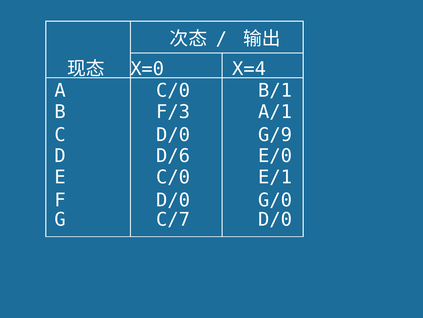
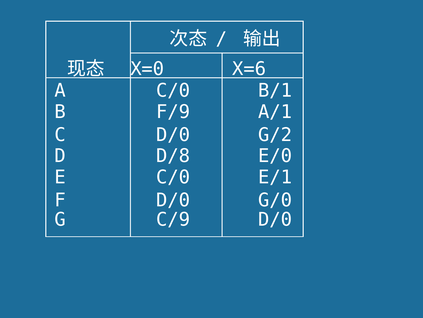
X=4: X=4 -> X=6 (249, 69)
F/3: F/3 -> F/9 (173, 112)
G/9: G/9 -> G/2 (275, 135)
D/6: D/6 -> D/8 (173, 156)
C/7: C/7 -> C/9 (173, 219)
